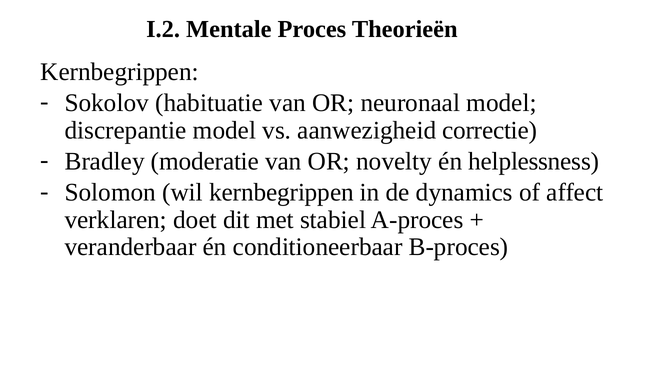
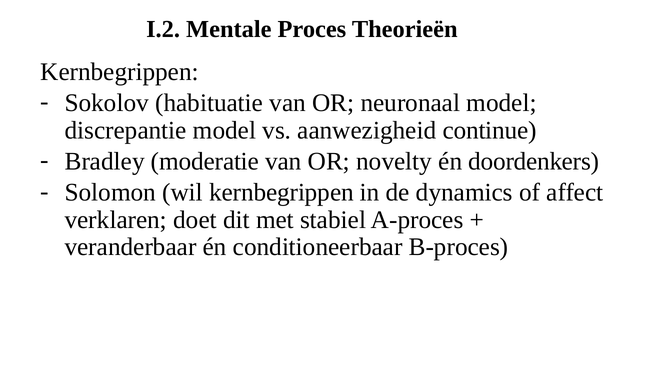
correctie: correctie -> continue (490, 130)
helplessness: helplessness -> doordenkers (534, 161)
